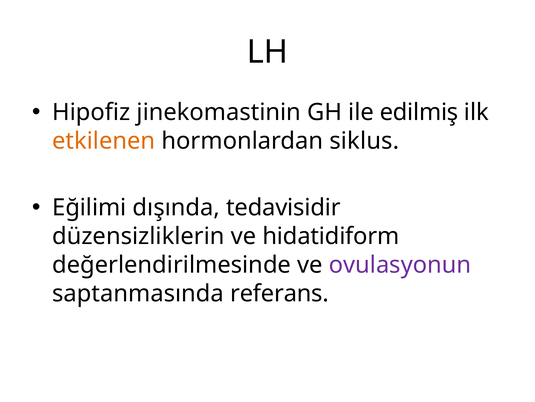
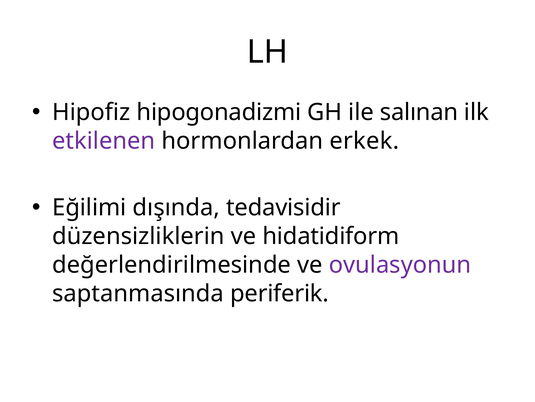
jinekomastinin: jinekomastinin -> hipogonadizmi (219, 112)
edilmiş: edilmiş -> salınan (419, 112)
etkilenen colour: orange -> purple (104, 141)
siklus: siklus -> erkek (364, 141)
referans: referans -> periferik (279, 293)
